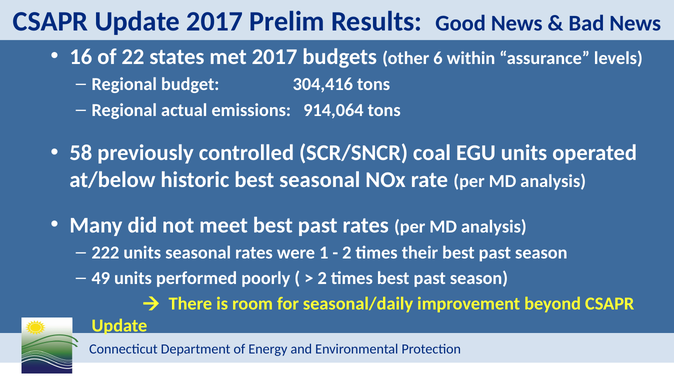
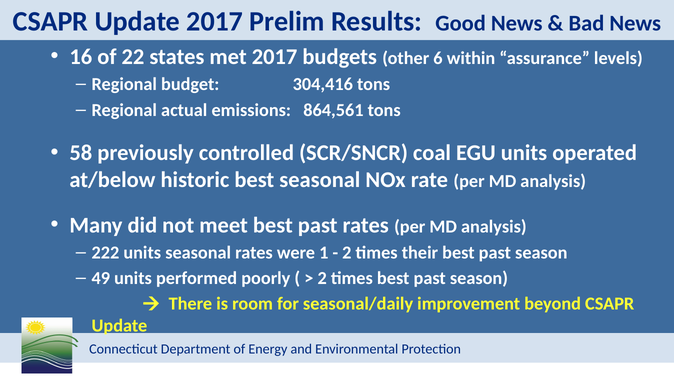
914,064: 914,064 -> 864,561 (333, 110)
